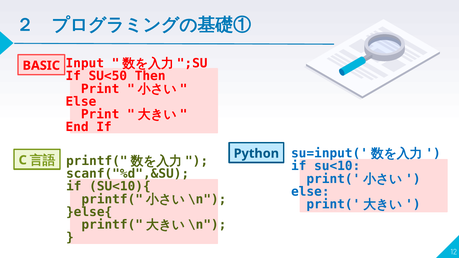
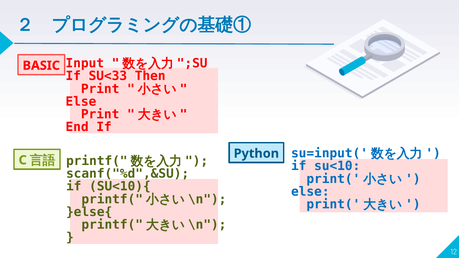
SU<50: SU<50 -> SU<33 (108, 76)
